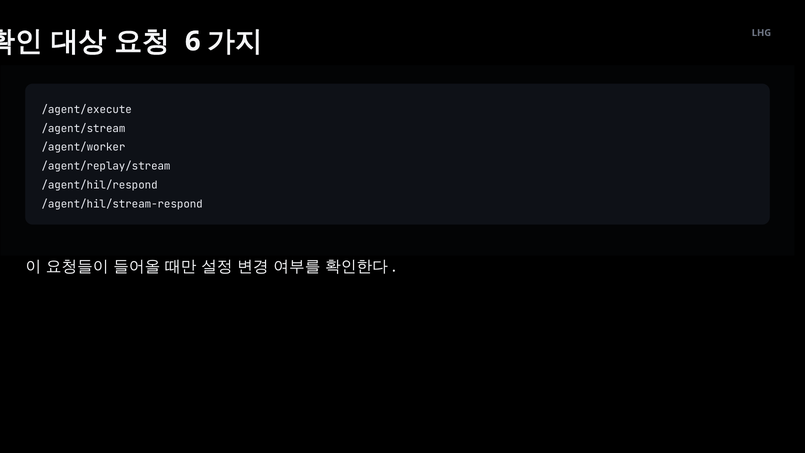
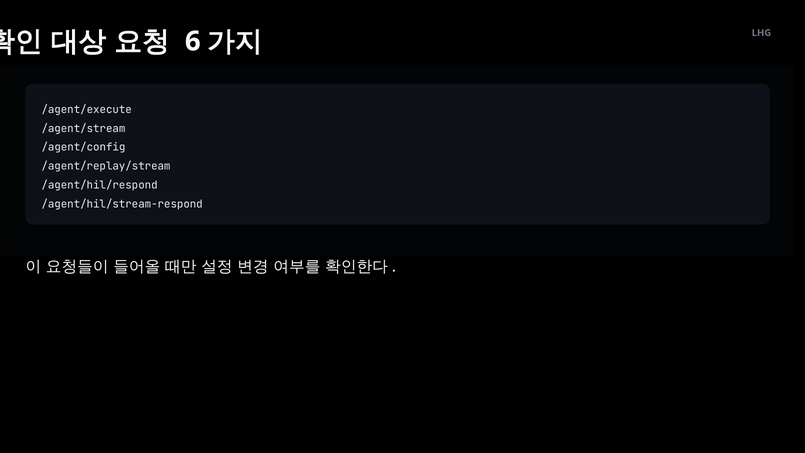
/agent/worker: /agent/worker -> /agent/config (83, 147)
